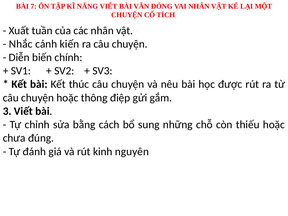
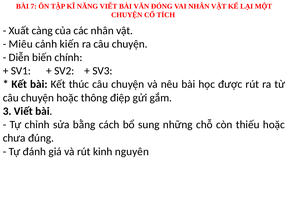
tuần: tuần -> càng (42, 31)
Nhắc: Nhắc -> Miêu (21, 44)
